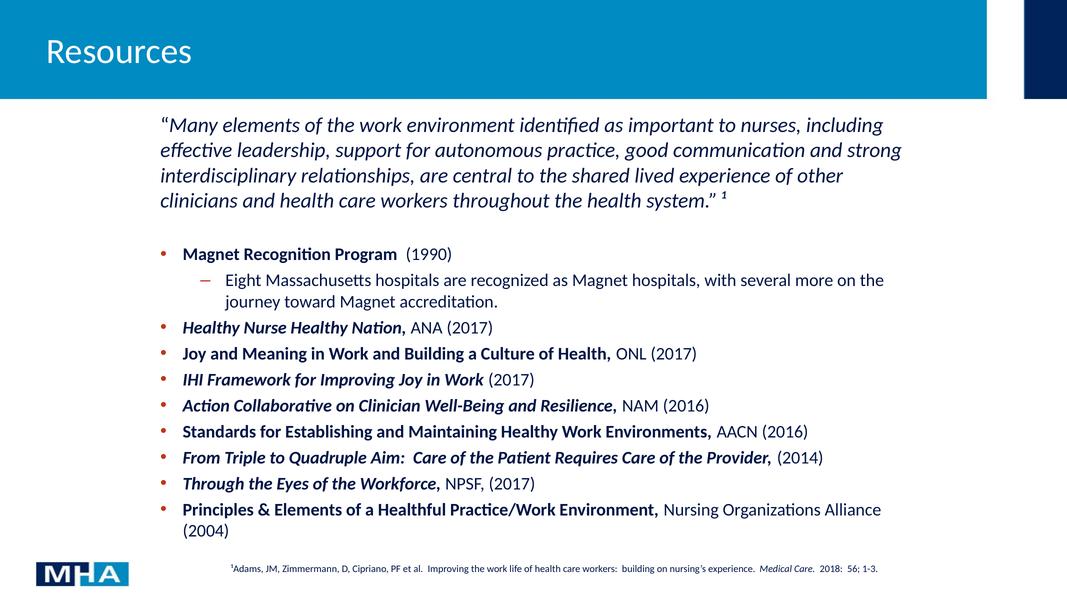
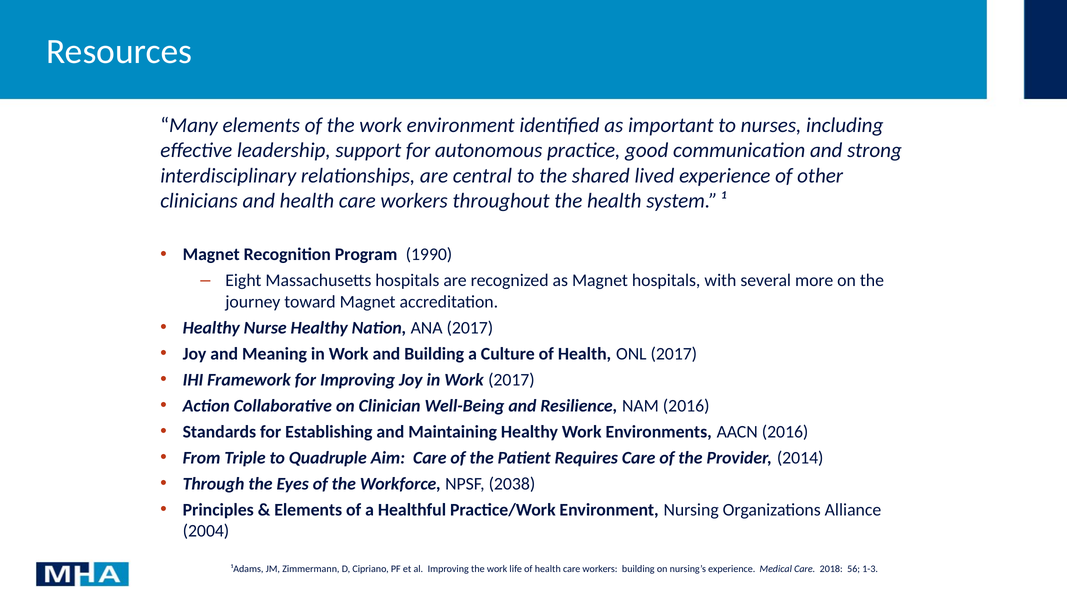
NPSF 2017: 2017 -> 2038 (512, 484)
